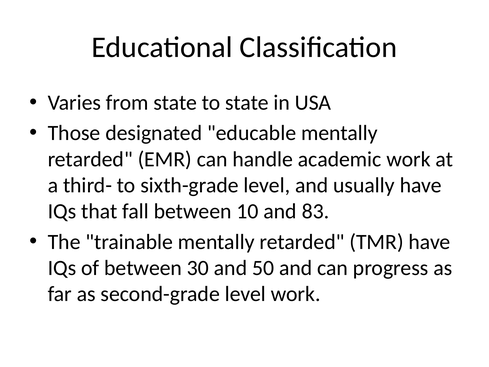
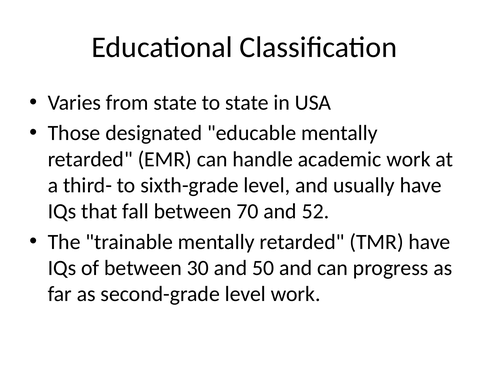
10: 10 -> 70 (248, 211)
83: 83 -> 52 (315, 211)
